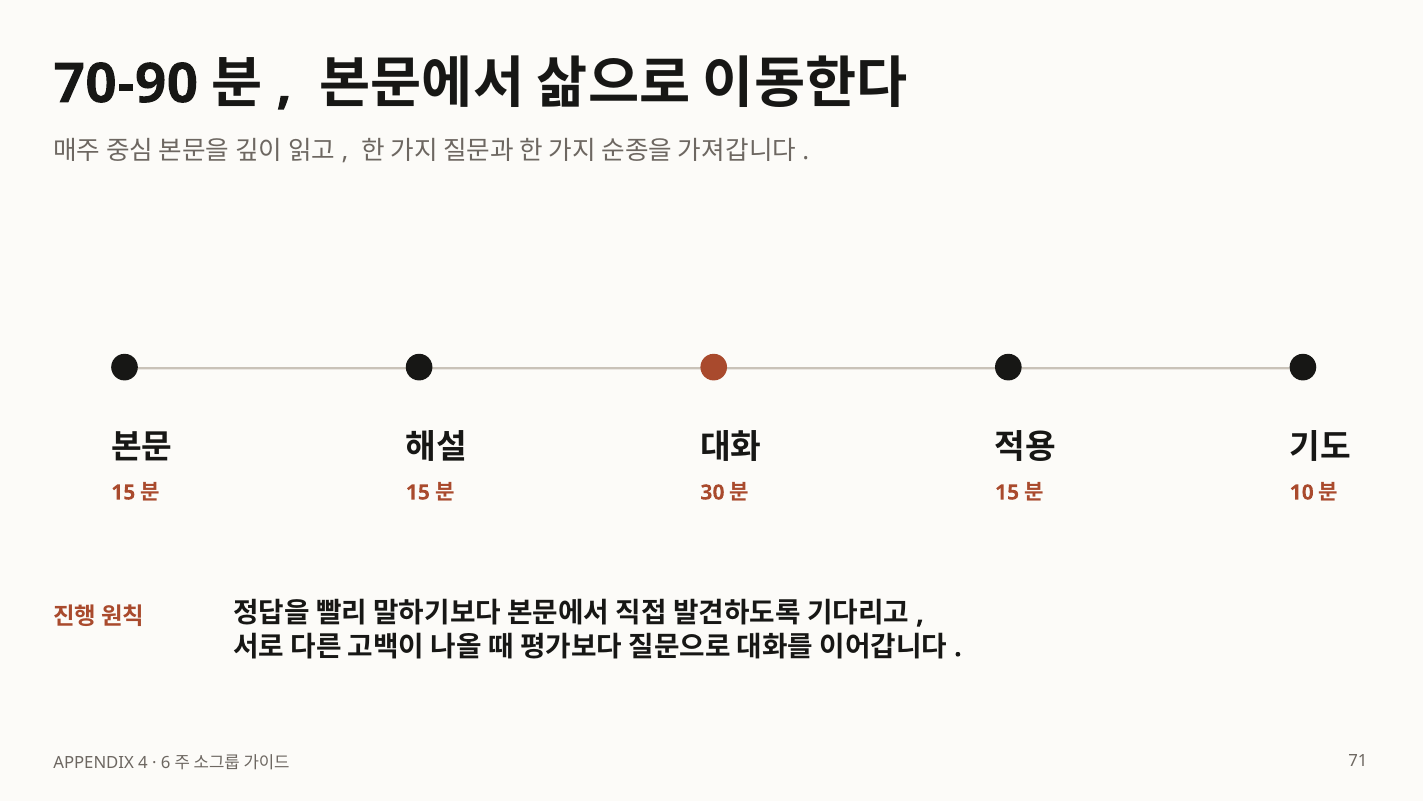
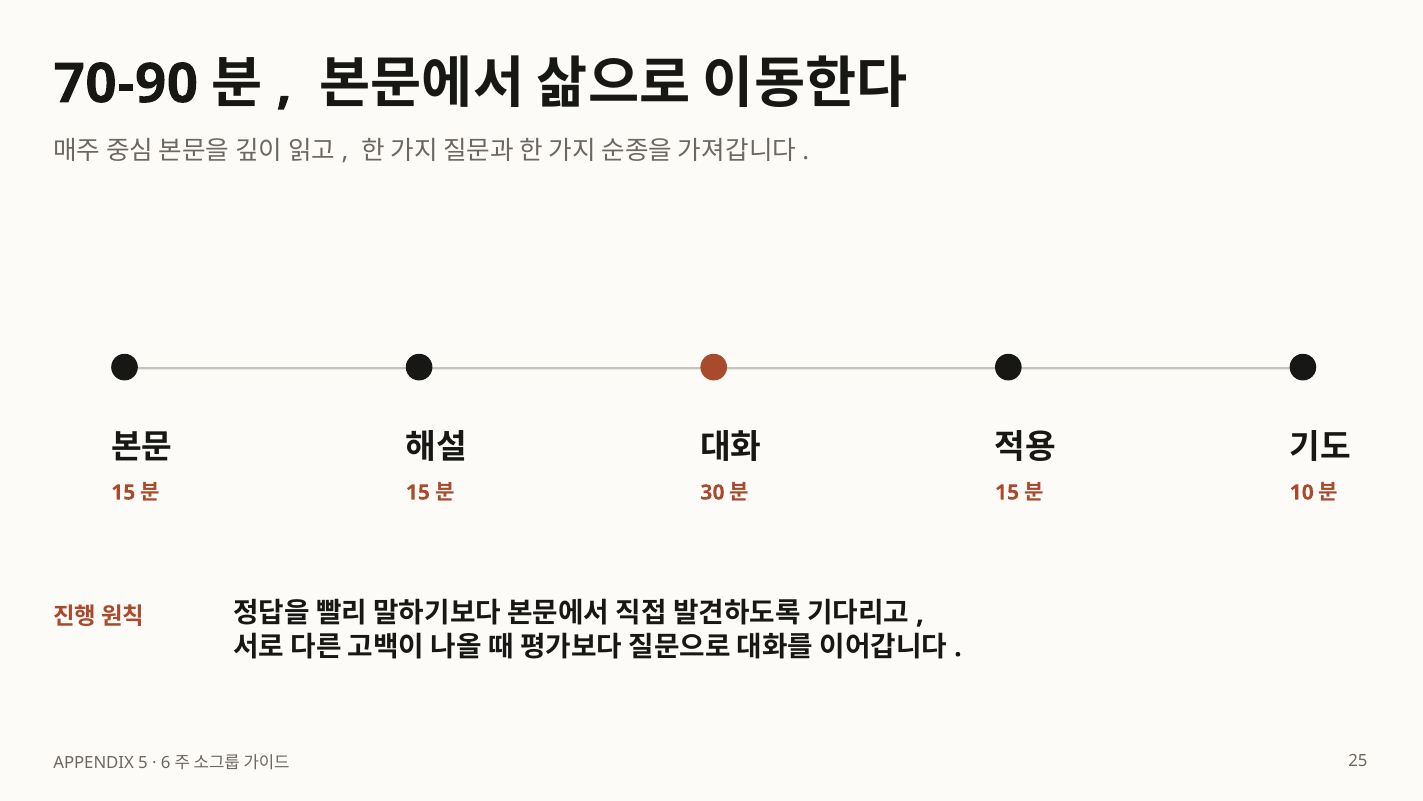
4: 4 -> 5 (143, 763)
71: 71 -> 25 (1358, 760)
